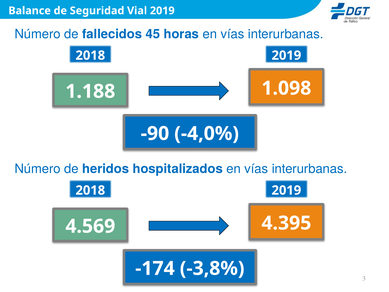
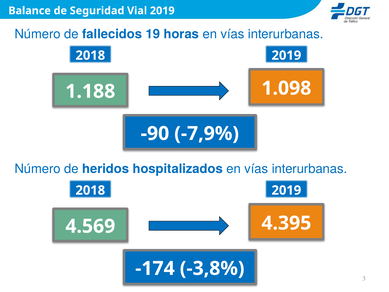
45: 45 -> 19 (153, 34)
-4,0%: -4,0% -> -7,9% (207, 133)
